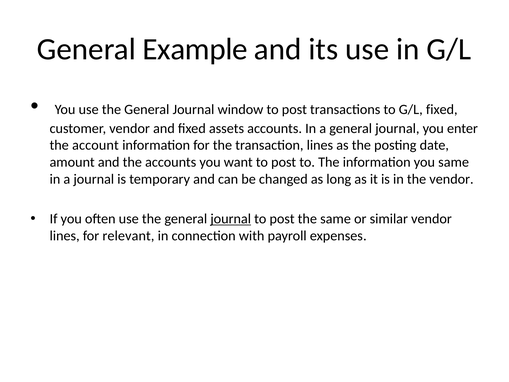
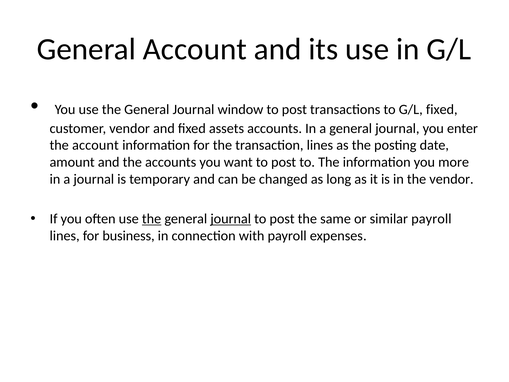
General Example: Example -> Account (195, 49)
you same: same -> more (454, 162)
the underline: none -> present (152, 219)
similar vendor: vendor -> payroll (431, 219)
relevant: relevant -> business (129, 236)
